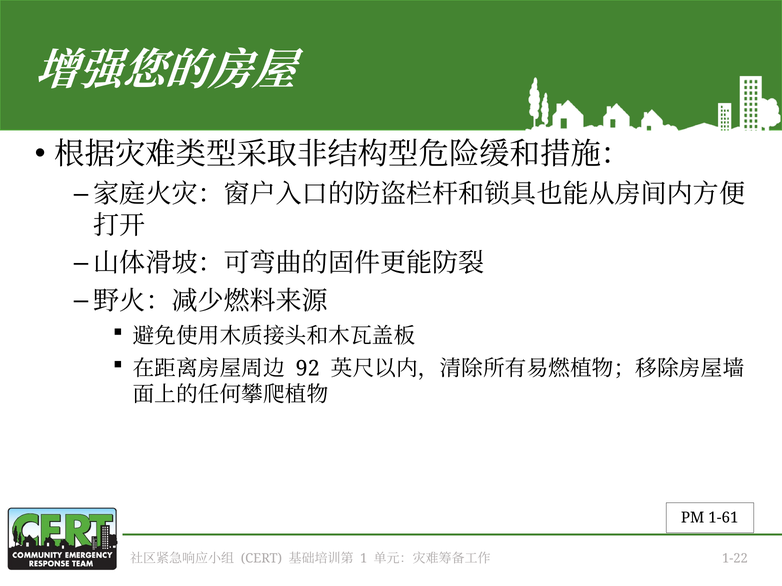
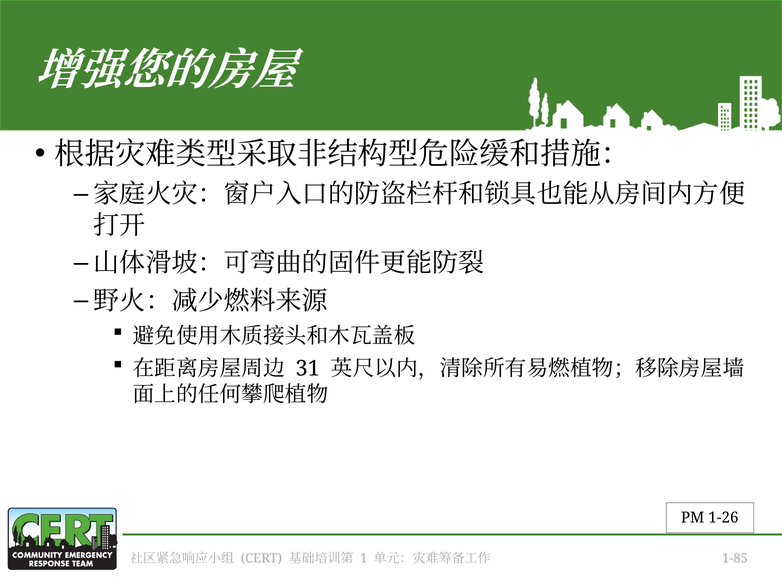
92: 92 -> 31 (308, 369)
1-61: 1-61 -> 1-26 (723, 518)
1-22: 1-22 -> 1-85 (735, 559)
